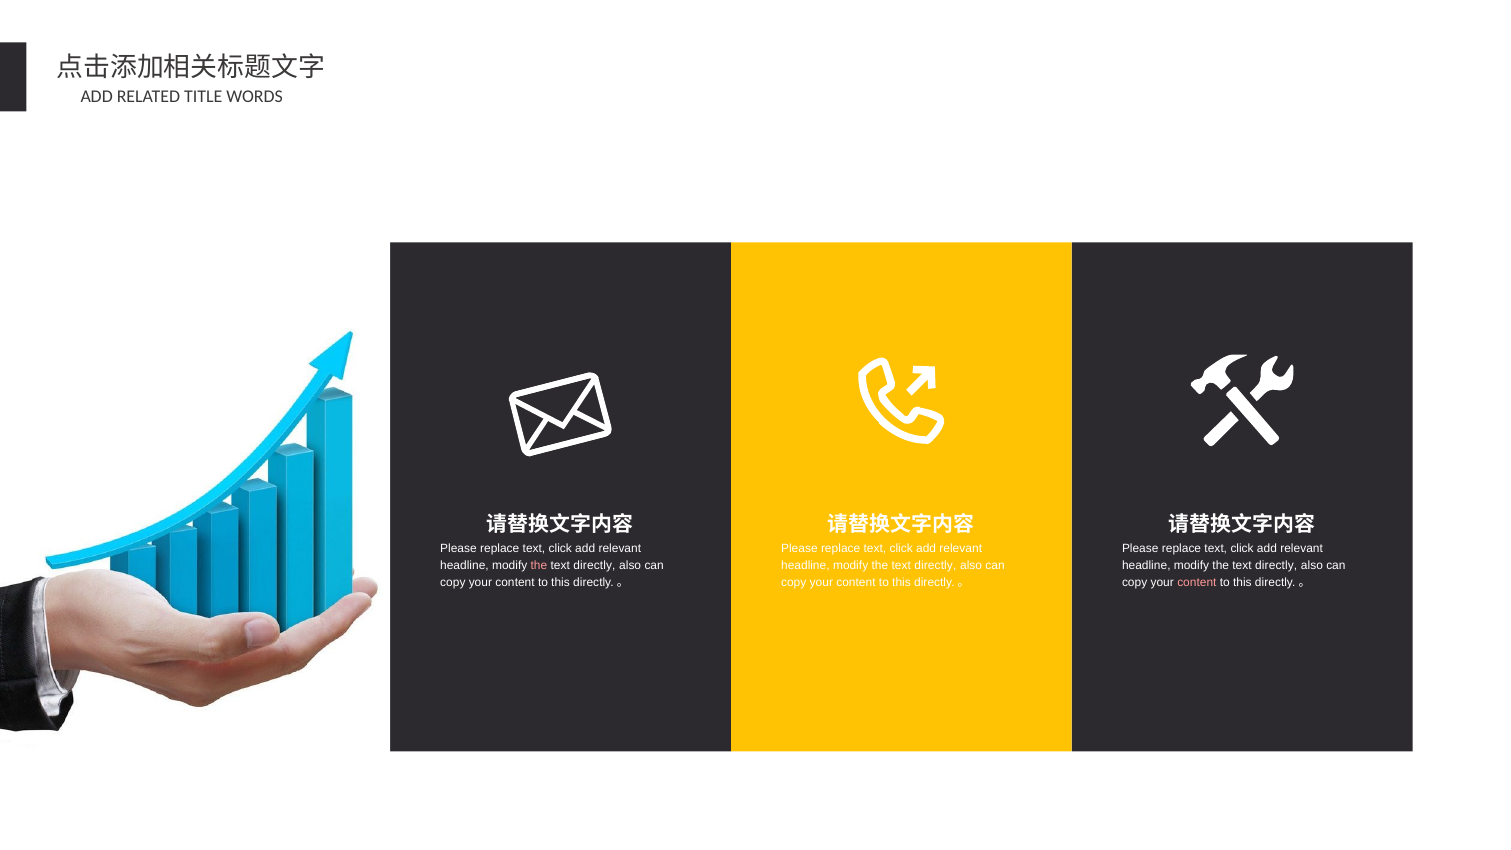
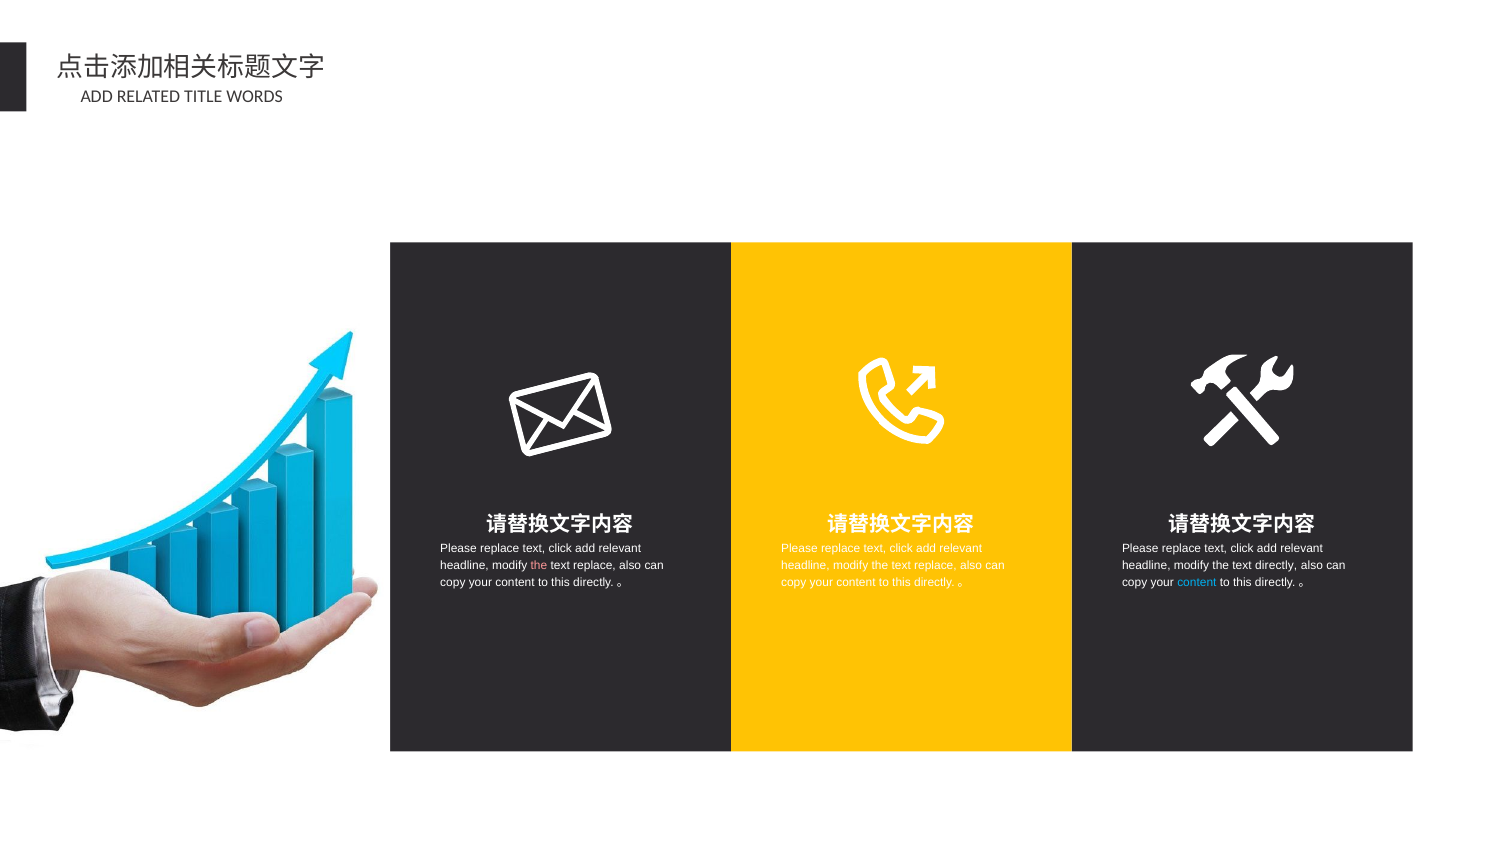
directly: directly -> replace (594, 565)
directly: directly -> replace (935, 565)
content colour: pink -> light blue (1197, 582)
